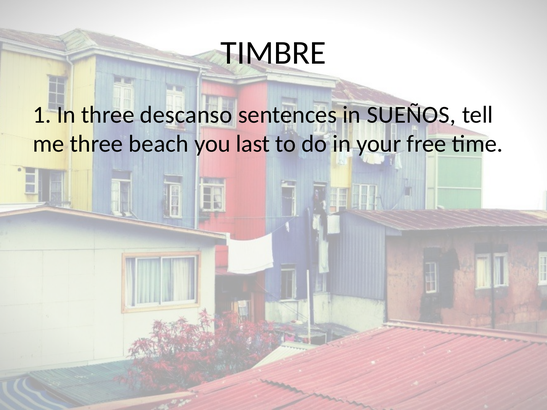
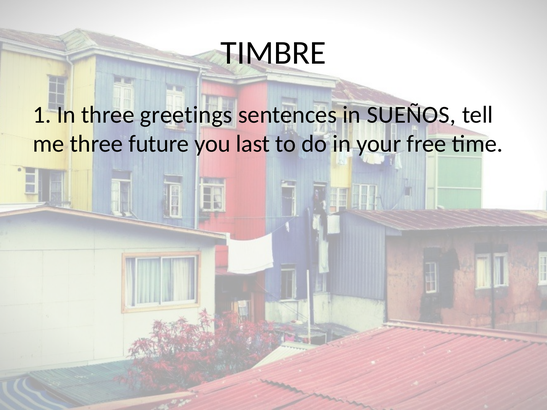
descanso: descanso -> greetings (186, 115)
beach: beach -> future (159, 144)
